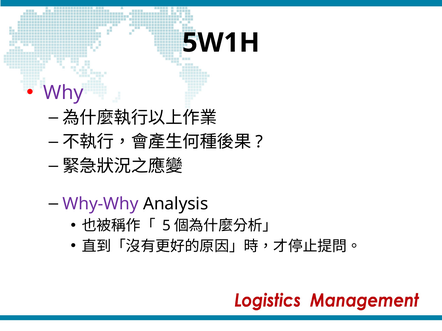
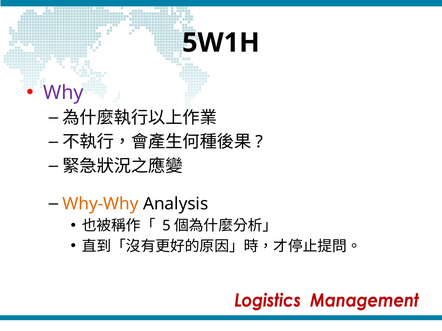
Why-Why colour: purple -> orange (101, 204)
